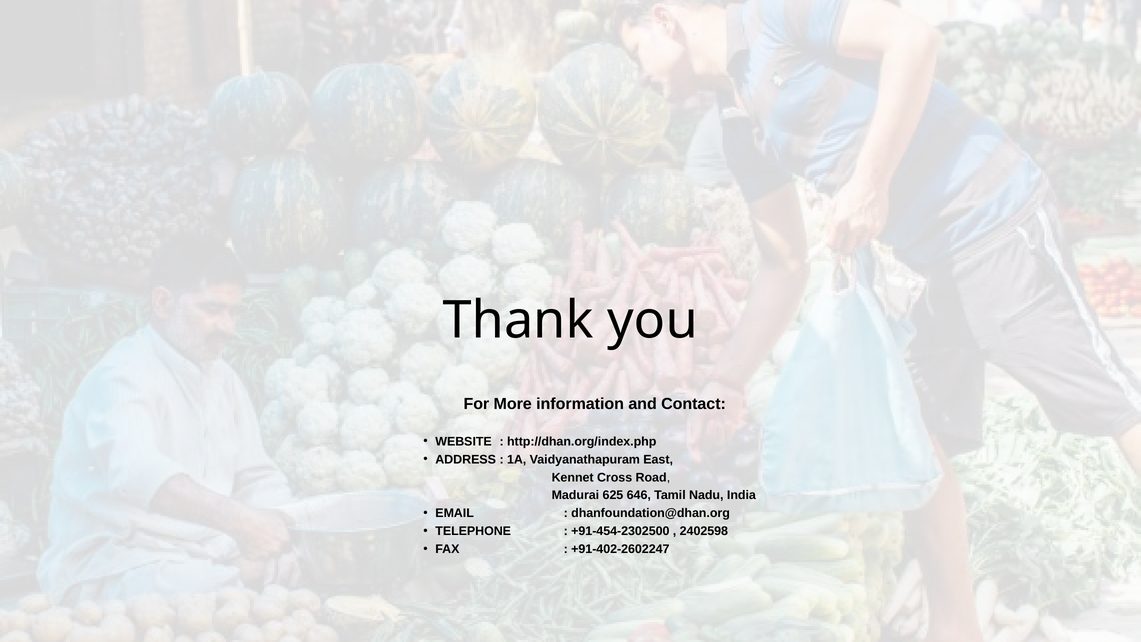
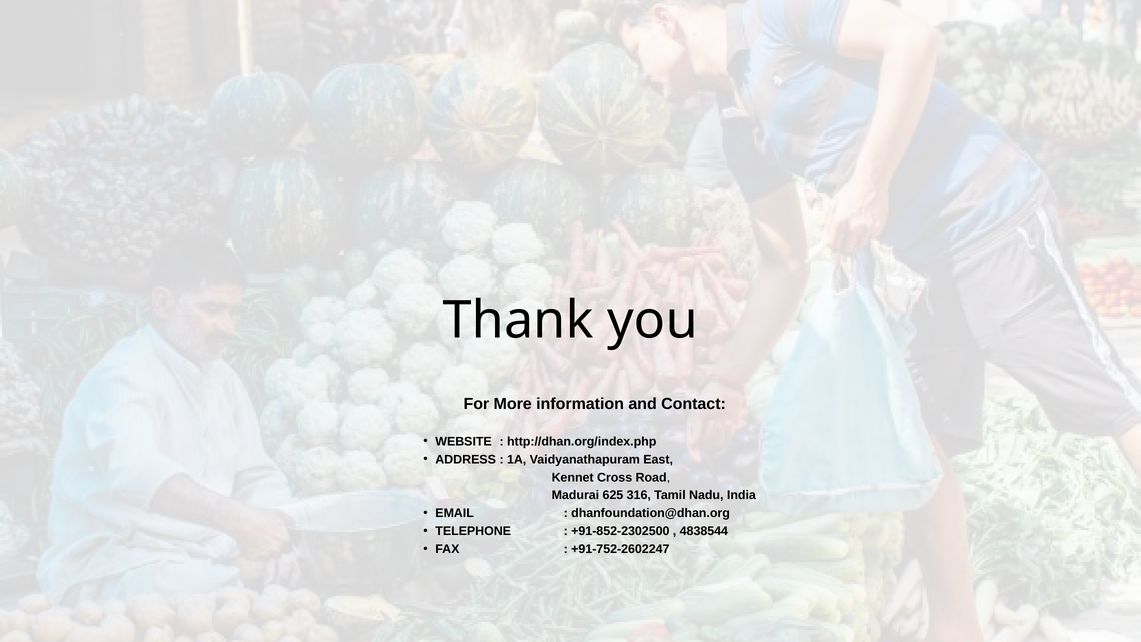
646: 646 -> 316 (639, 495)
+91-454-2302500: +91-454-2302500 -> +91-852-2302500 (620, 531)
2402598: 2402598 -> 4838544 (704, 531)
+91-402-2602247: +91-402-2602247 -> +91-752-2602247 (620, 549)
